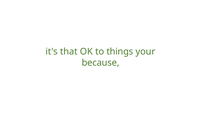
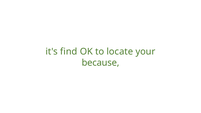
that: that -> find (69, 52)
things: things -> locate (120, 52)
